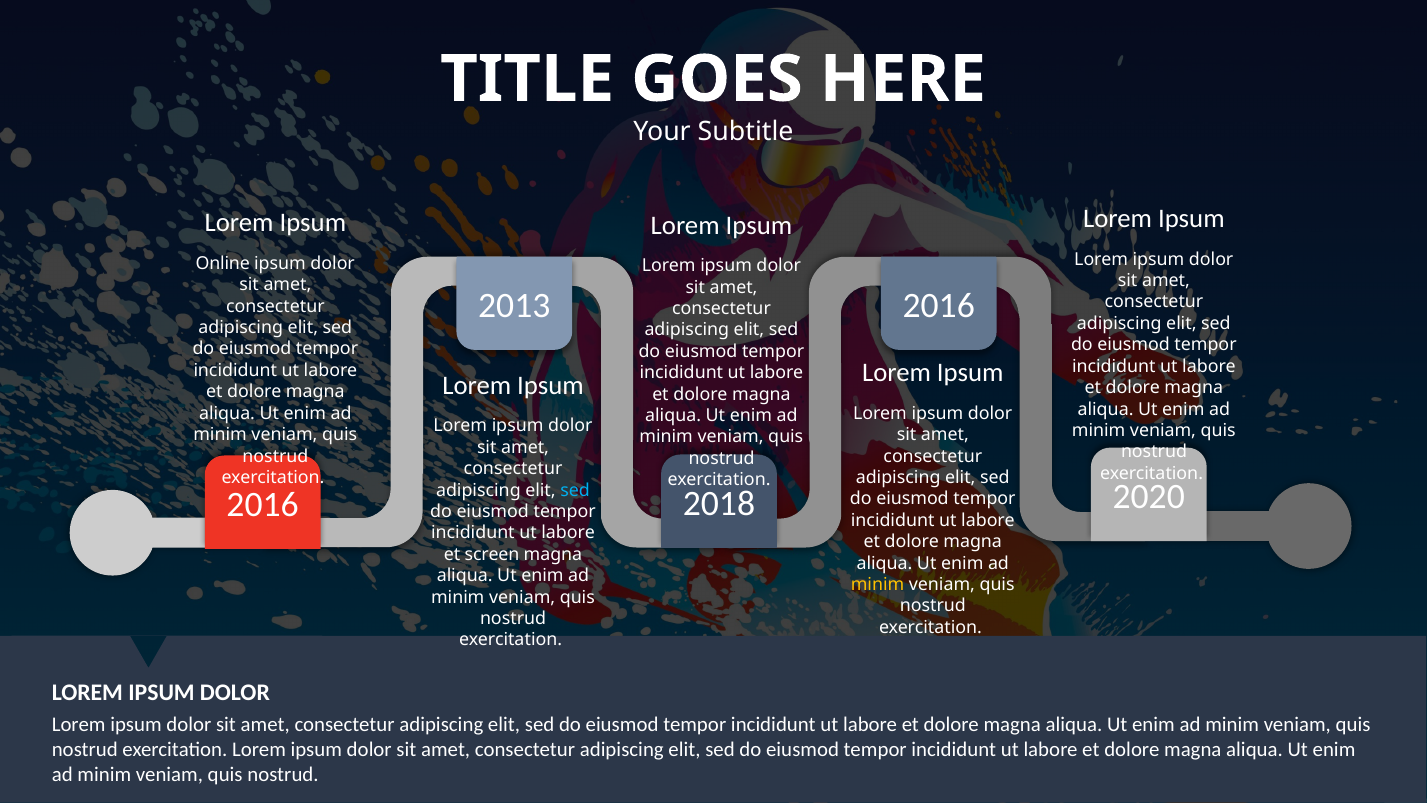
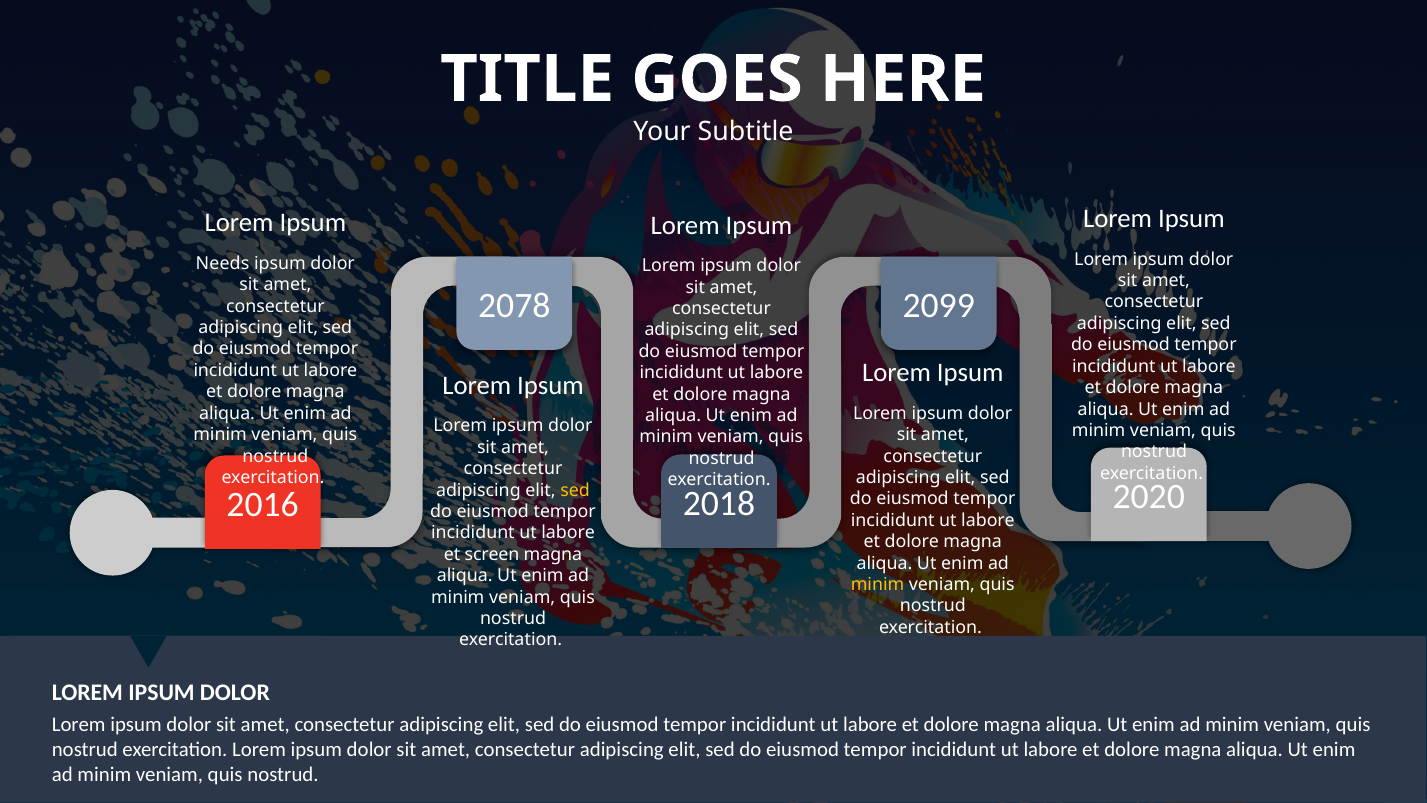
Online: Online -> Needs (223, 263)
2013: 2013 -> 2078 (514, 306)
2016: 2016 -> 2099 (939, 306)
sed colour: light blue -> yellow (575, 490)
